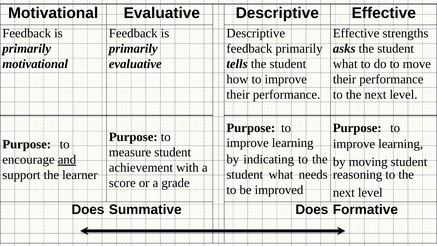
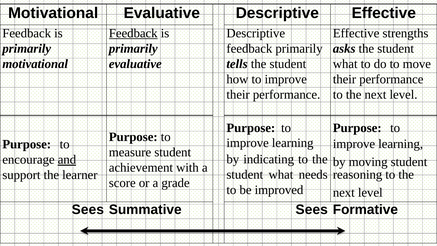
Feedback underline: none -> present (133, 33)
Does: Does -> Sees (88, 210)
Summative Does: Does -> Sees (312, 210)
